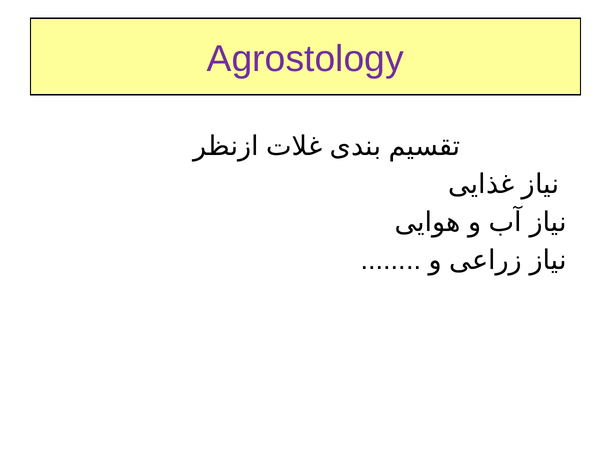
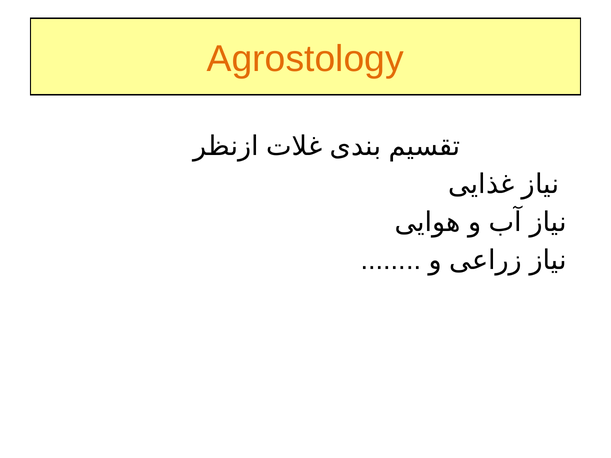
Agrostology colour: purple -> orange (305, 59)
